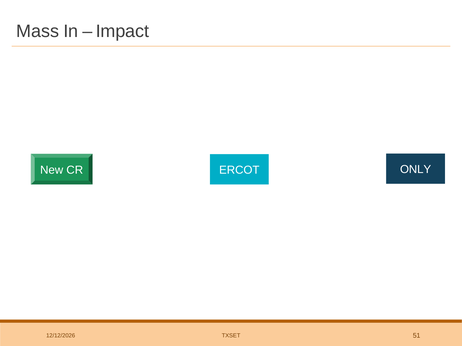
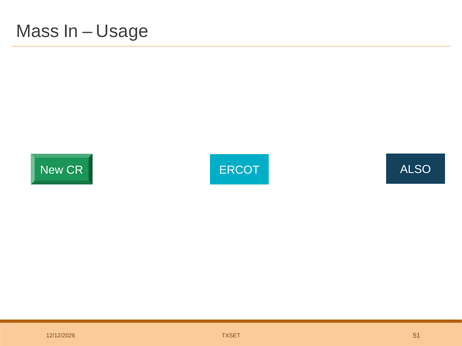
Impact: Impact -> Usage (122, 31)
ONLY: ONLY -> ALSO (416, 170)
